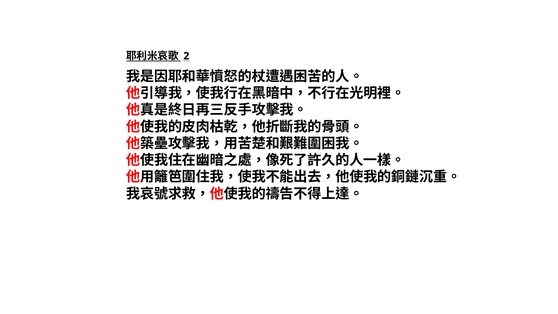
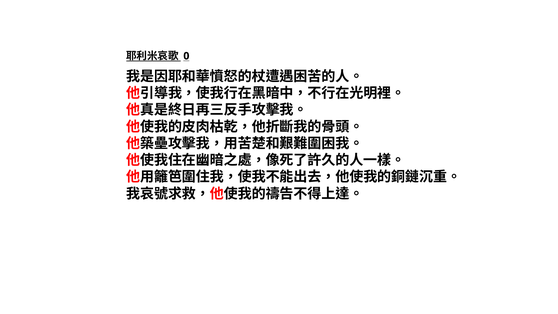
2: 2 -> 0 (186, 56)
